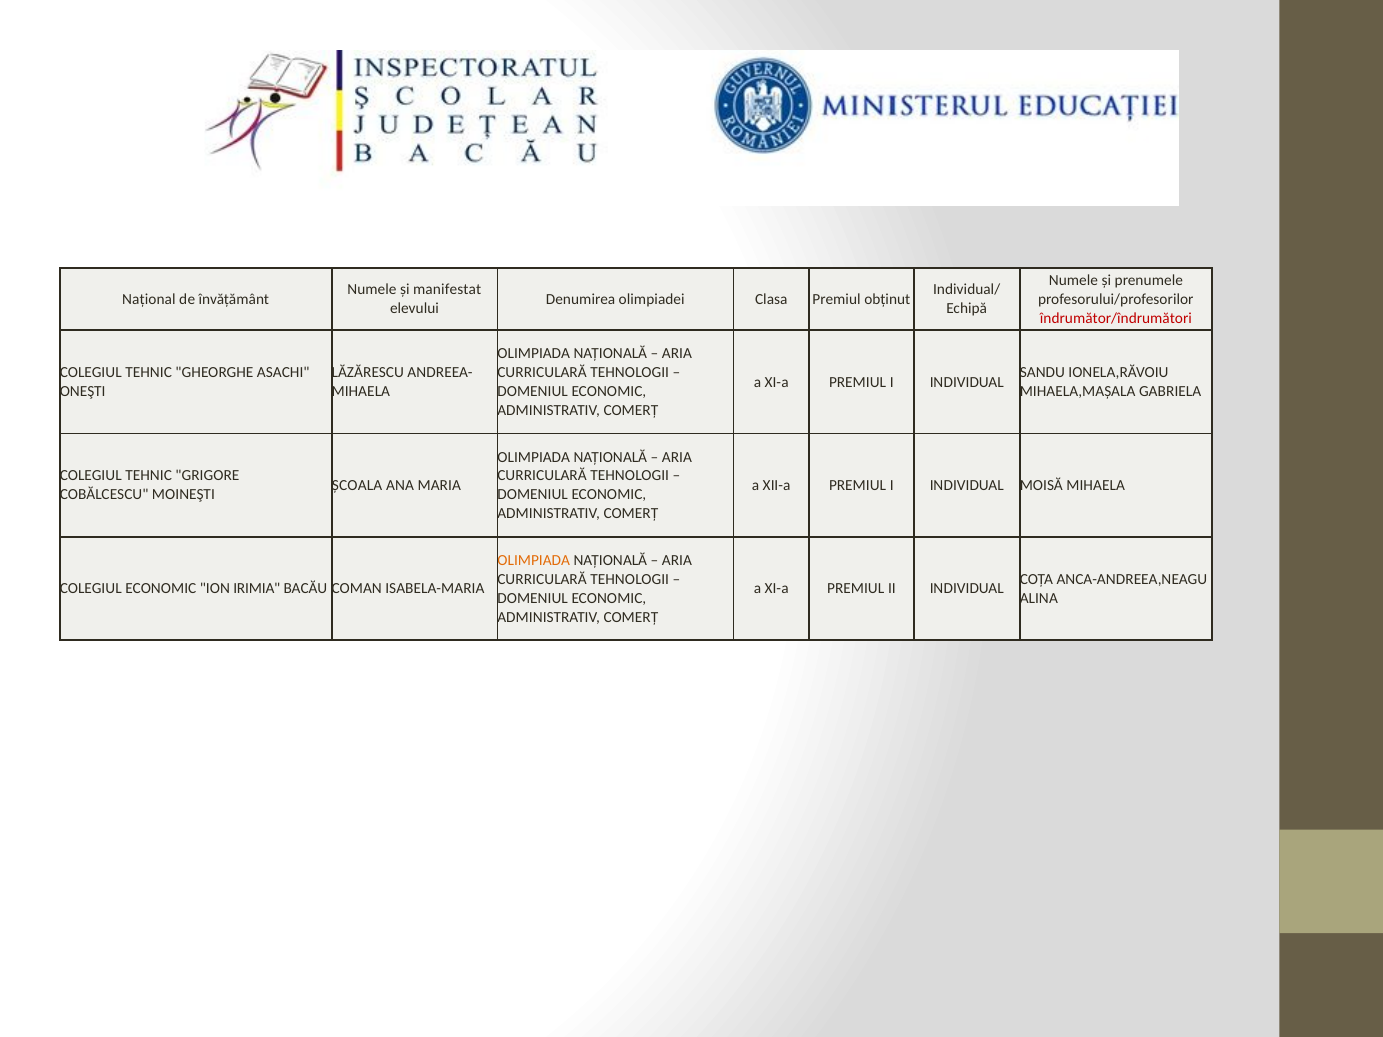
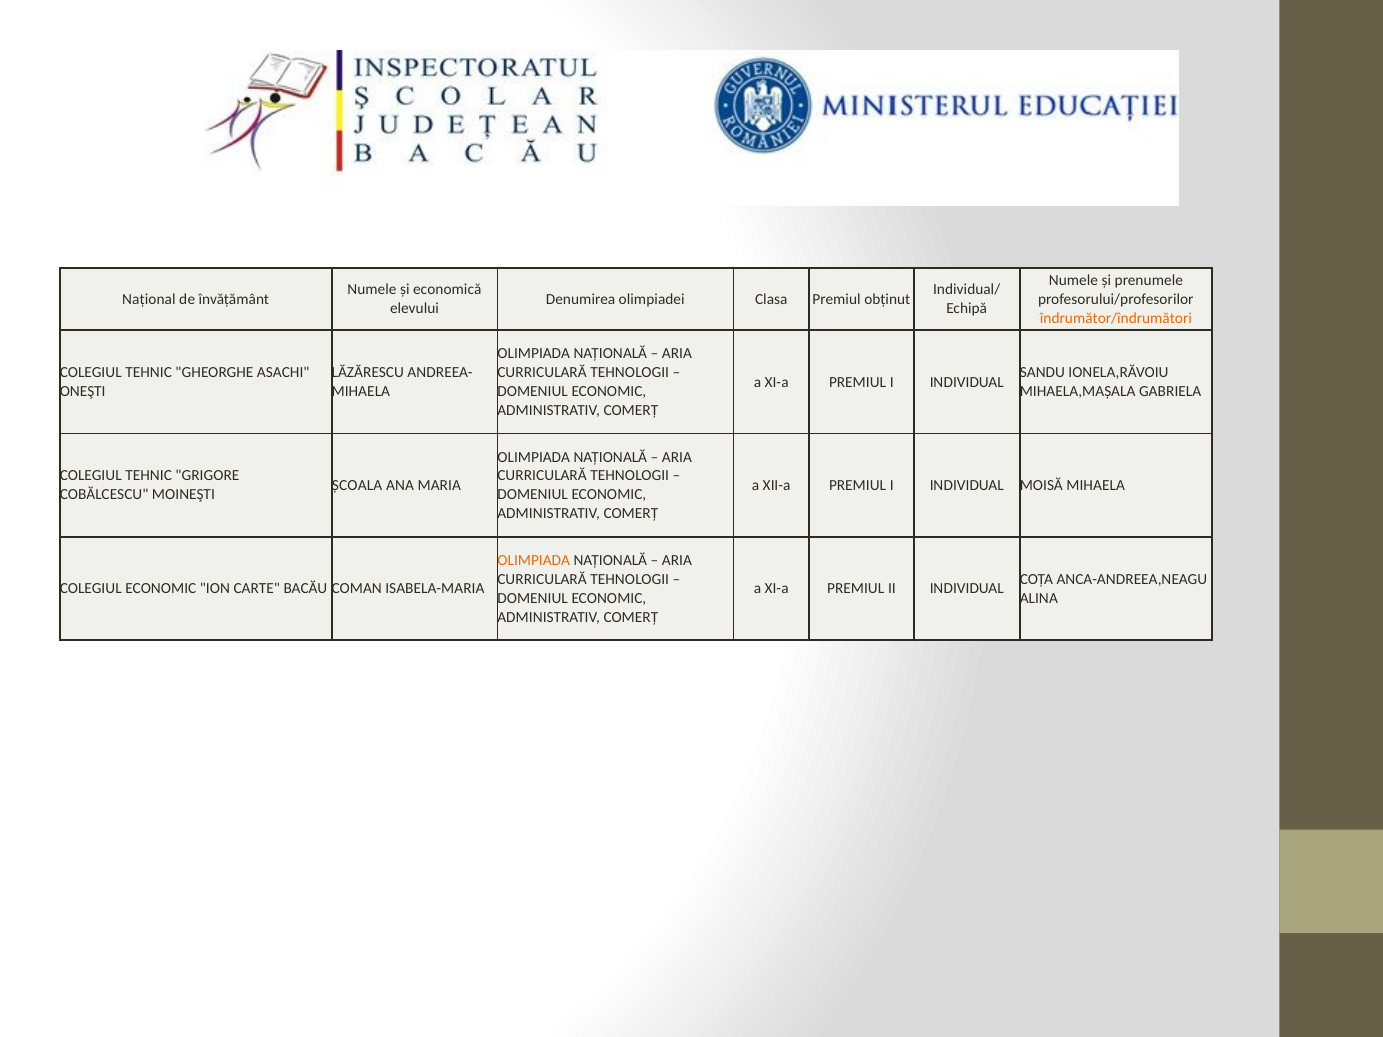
manifestat: manifestat -> economică (447, 290)
îndrumător/îndrumători colour: red -> orange (1116, 318)
IRIMIA: IRIMIA -> CARTE (257, 589)
